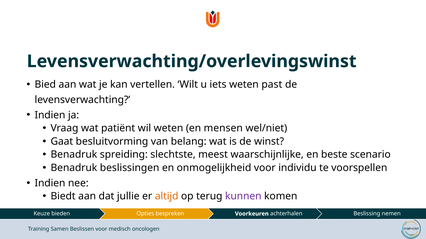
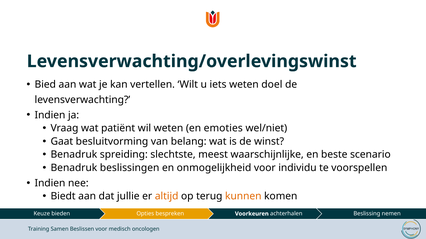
past: past -> doel (272, 85)
mensen: mensen -> emoties (223, 129)
kunnen colour: purple -> orange (243, 197)
